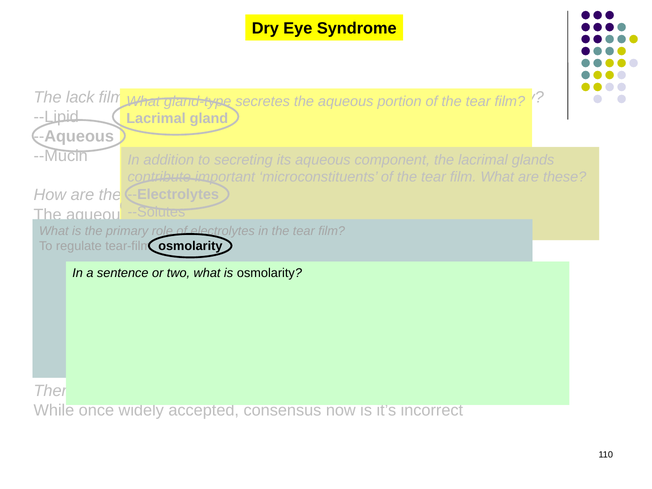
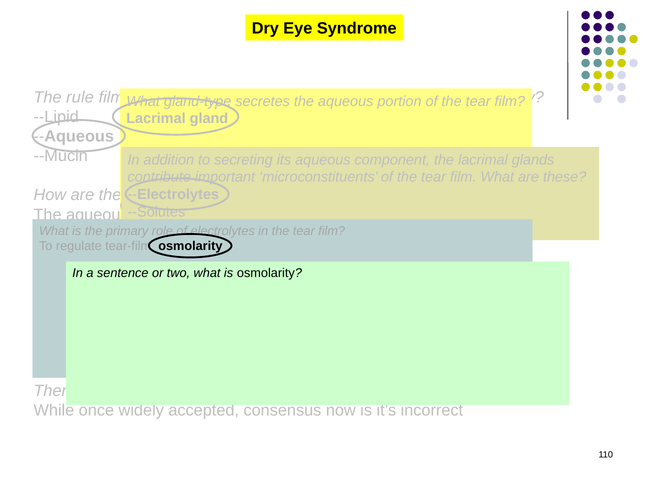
lack: lack -> rule (80, 97)
